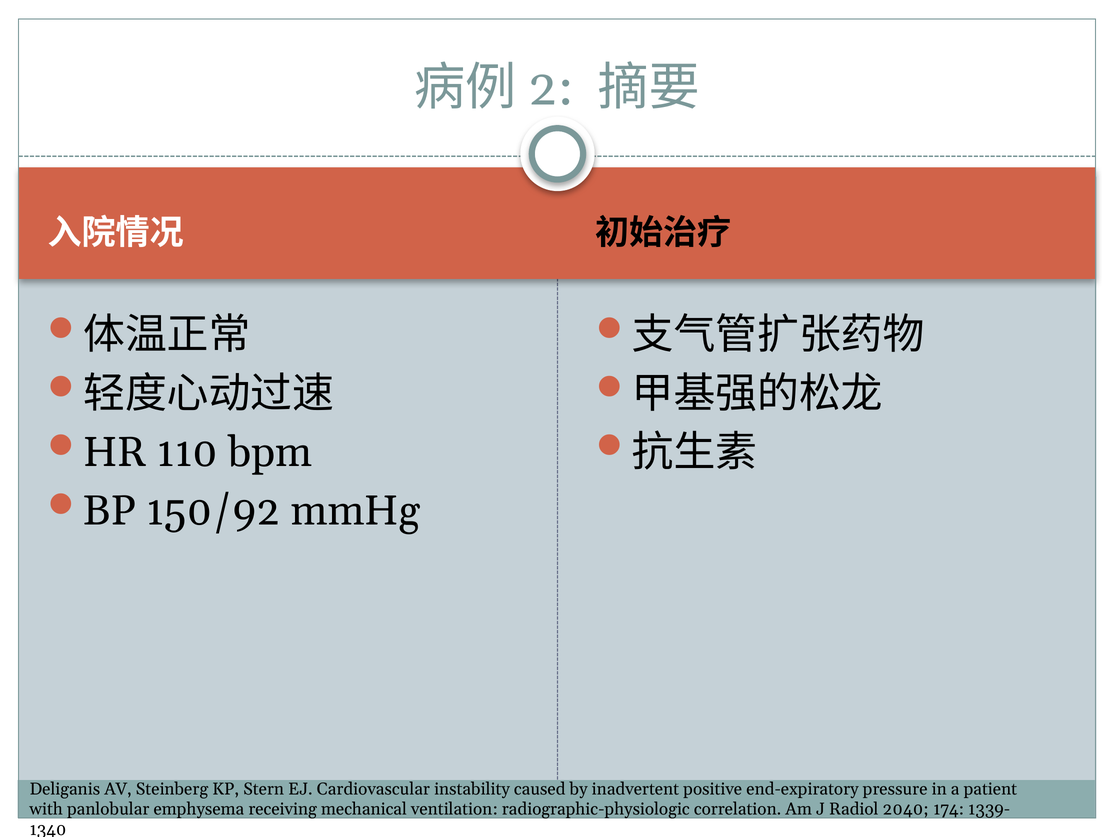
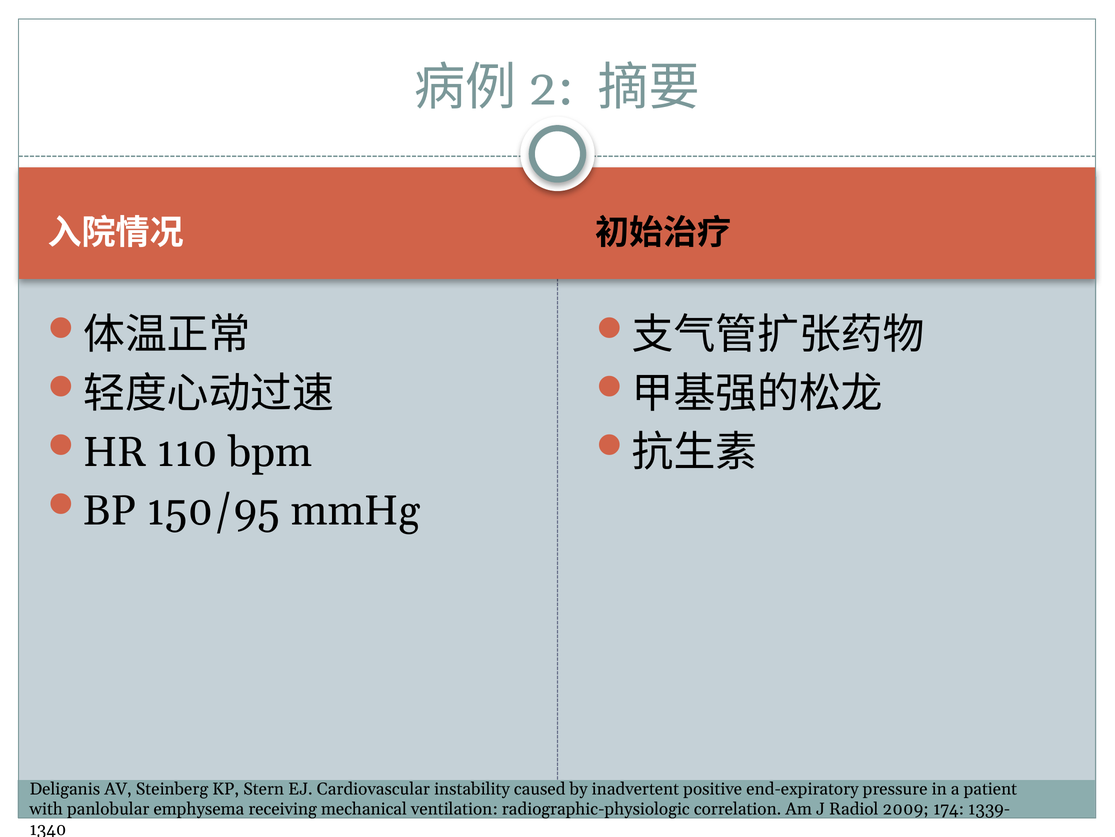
150/92: 150/92 -> 150/95 (213, 511)
2040: 2040 -> 2009 (906, 809)
